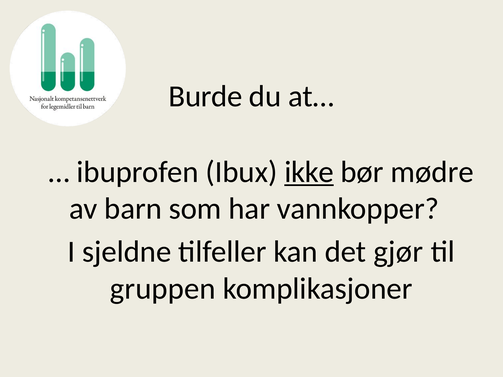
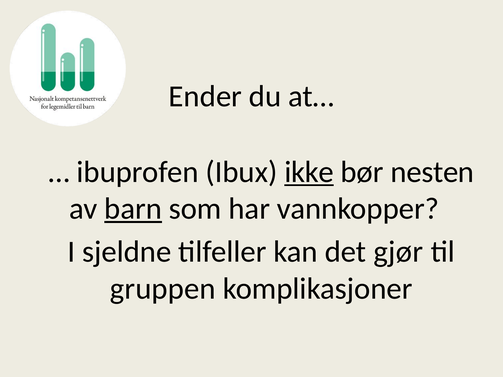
Burde: Burde -> Ender (205, 97)
mødre: mødre -> nesten (432, 172)
barn underline: none -> present (133, 209)
